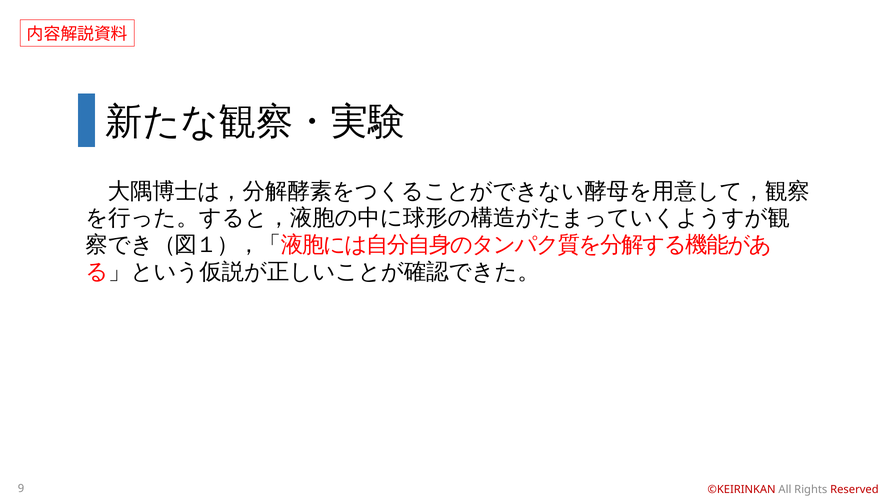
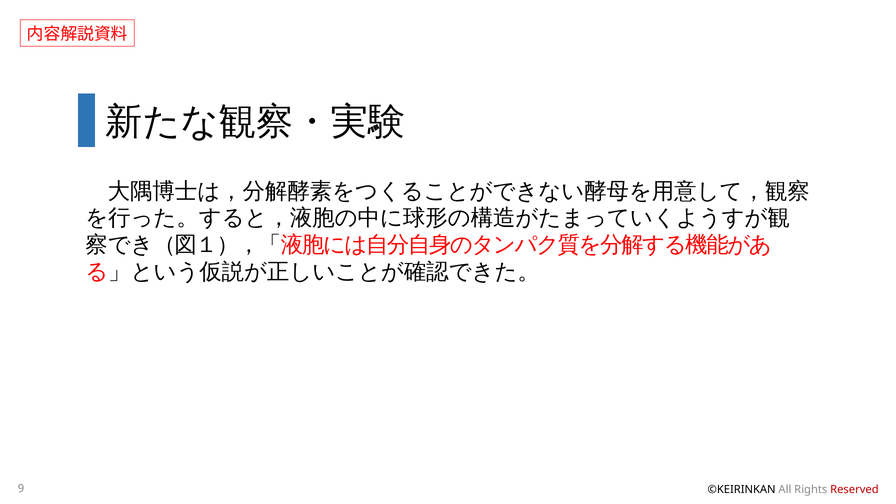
©KEIRINKAN colour: red -> black (742, 489)
